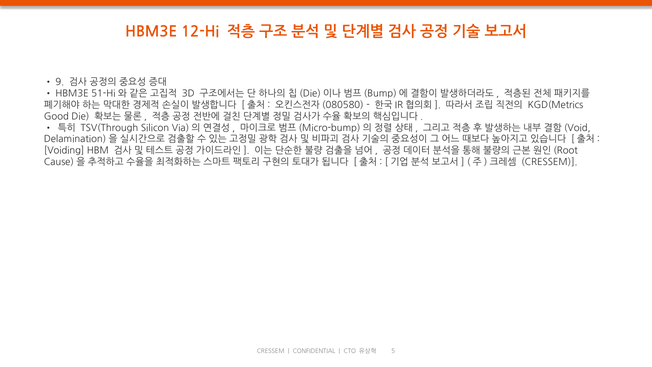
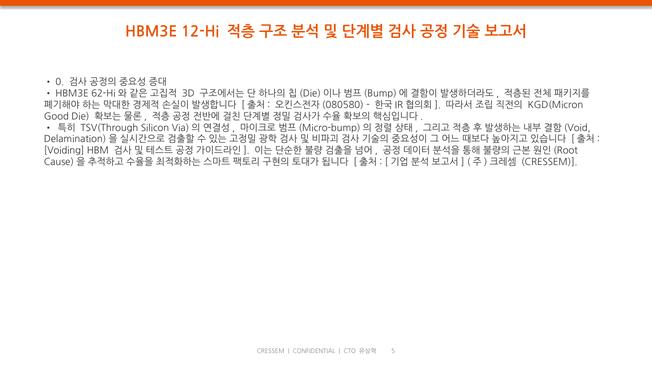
9: 9 -> 0 (60, 82)
51-Hi: 51-Hi -> 62-Hi (103, 94)
KGD(Metrics: KGD(Metrics -> KGD(Micron (555, 105)
